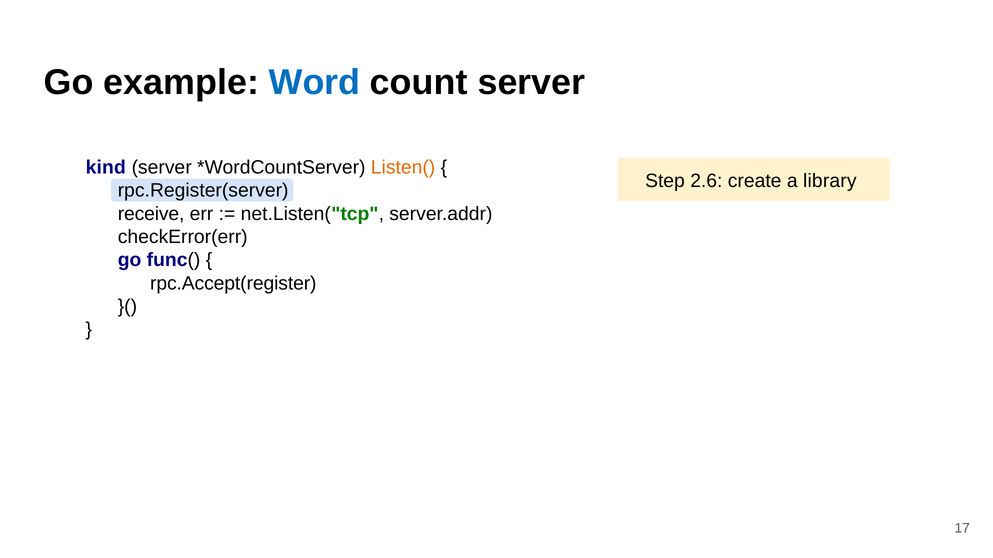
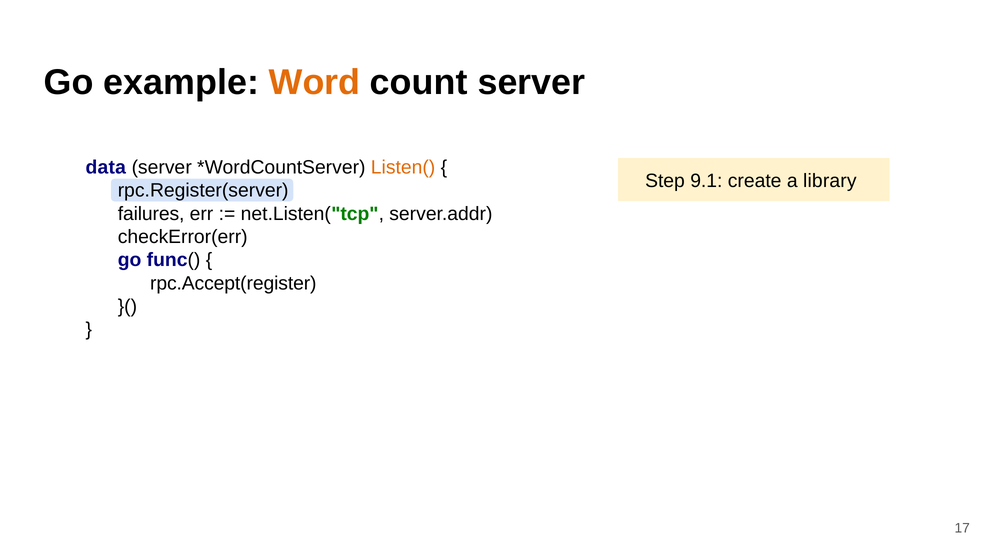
Word colour: blue -> orange (315, 82)
kind: kind -> data (106, 168)
2.6: 2.6 -> 9.1 (706, 181)
receive: receive -> failures (151, 214)
